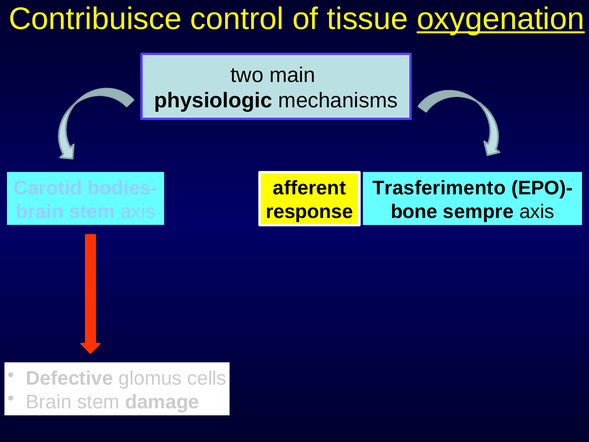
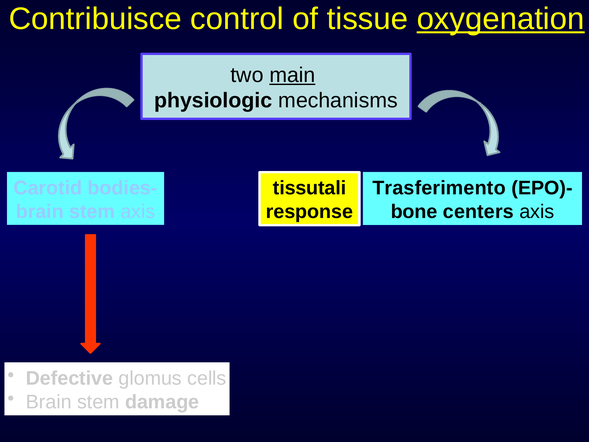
main underline: none -> present (292, 75)
afferent: afferent -> tissutali (310, 188)
sempre: sempre -> centers (478, 212)
